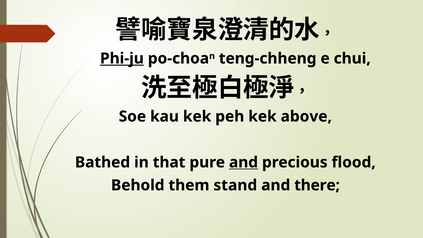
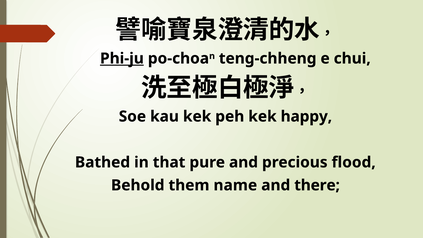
above: above -> happy (306, 116)
and underline: present -> none (244, 162)
stand: stand -> name (235, 185)
